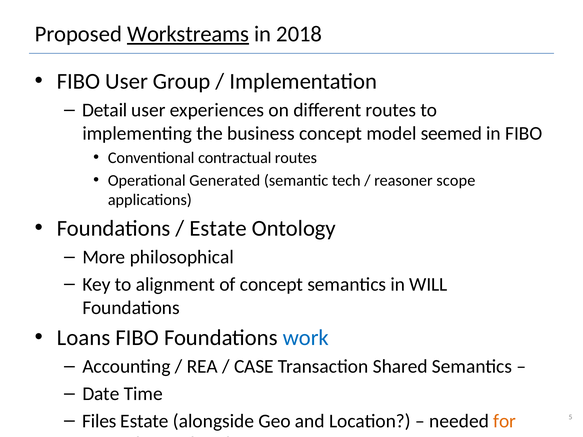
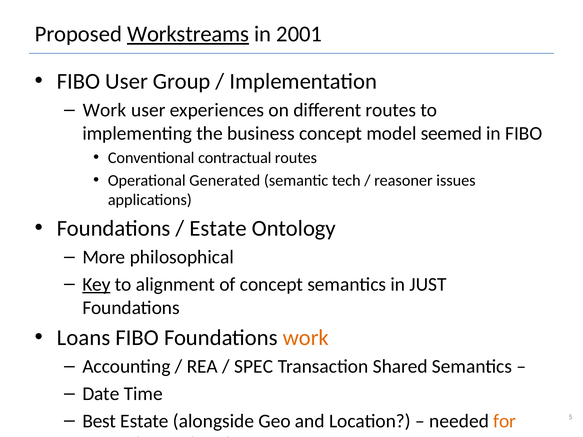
2018: 2018 -> 2001 (299, 34)
Detail: Detail -> Work (105, 110)
scope: scope -> issues (456, 181)
Key underline: none -> present (96, 284)
WILL: WILL -> JUST (428, 284)
work colour: blue -> orange (306, 338)
CASE: CASE -> SPEC (254, 367)
Files: Files -> Best (99, 421)
